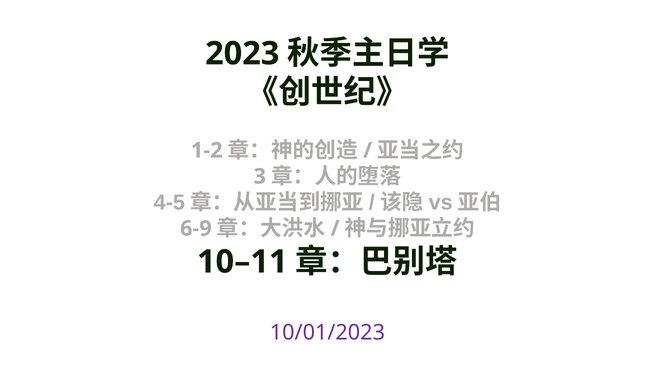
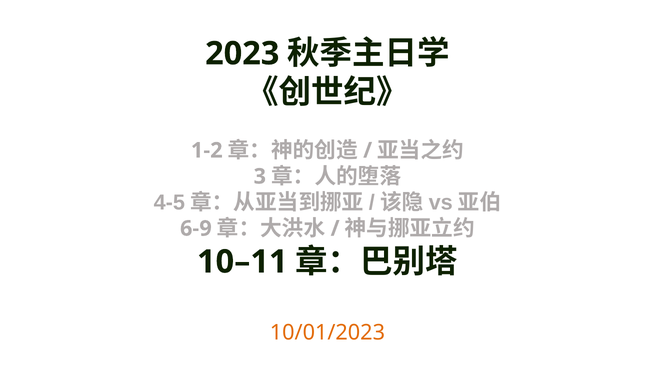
10/01/2023 colour: purple -> orange (327, 332)
